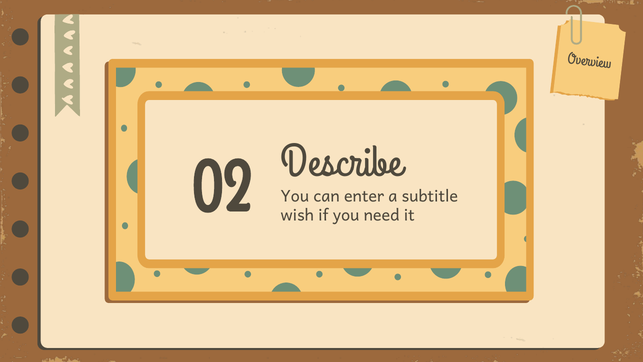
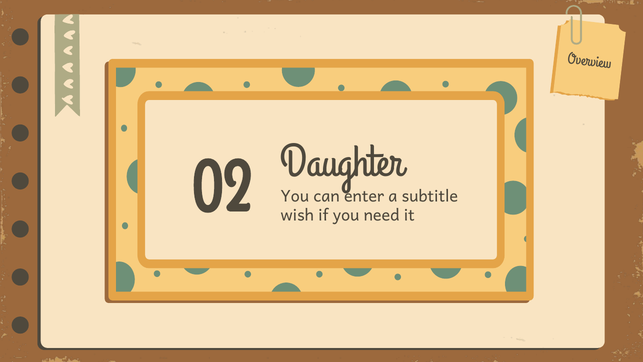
Describe: Describe -> Daughter (342, 160)
